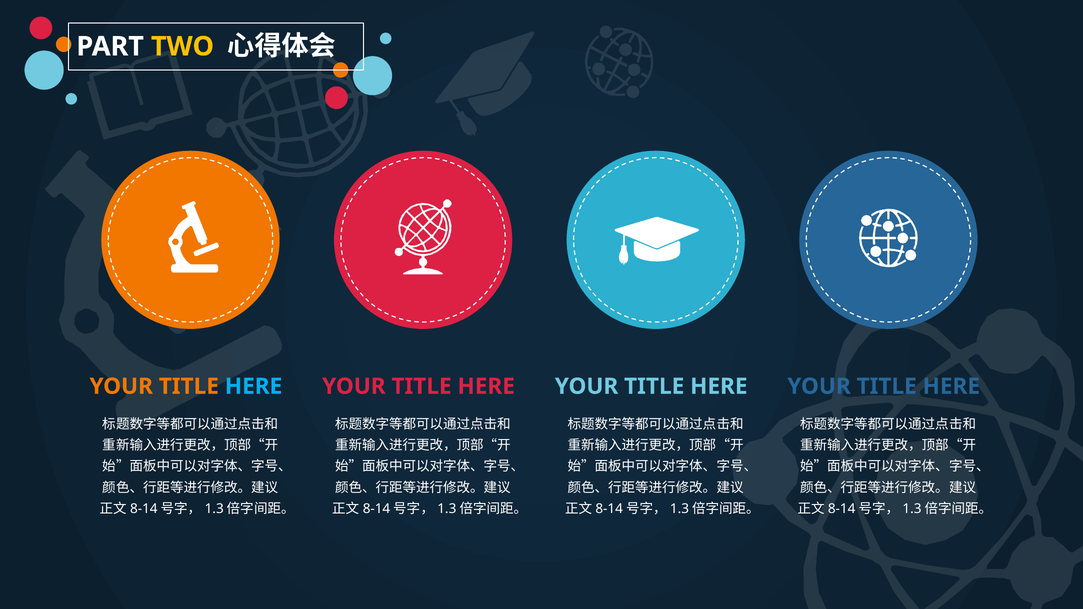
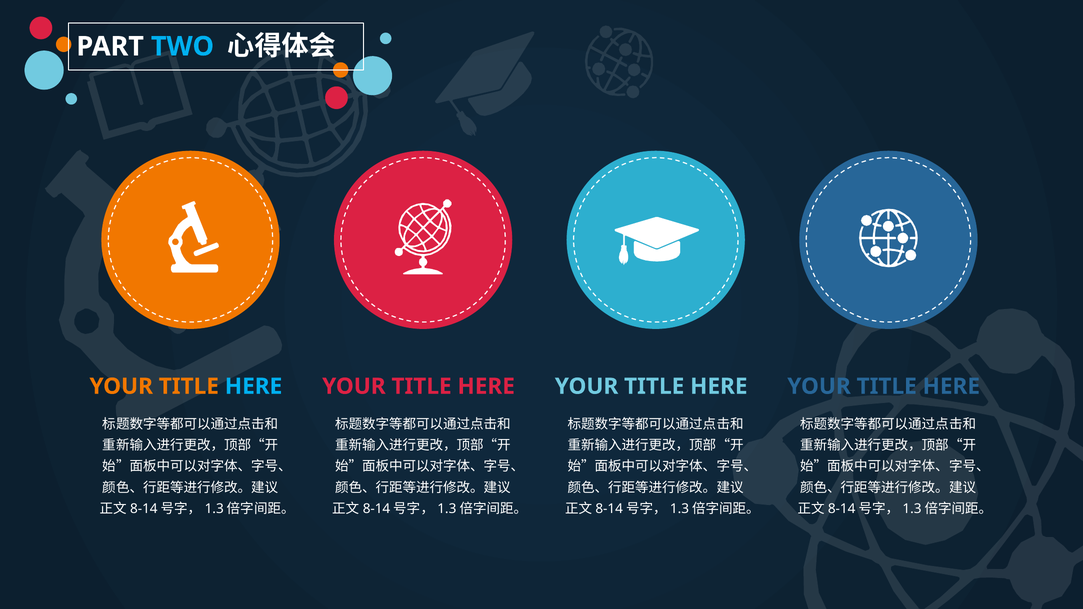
TWO colour: yellow -> light blue (182, 46)
